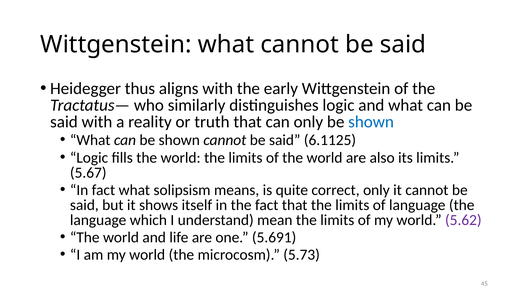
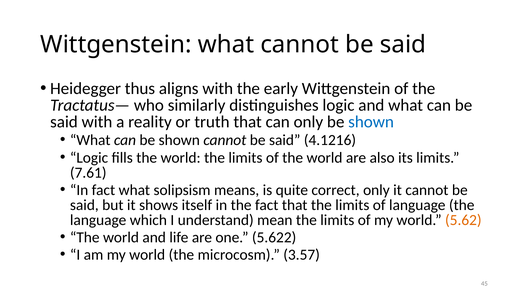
6.1125: 6.1125 -> 4.1216 (330, 140)
5.67: 5.67 -> 7.61 (88, 173)
5.62 colour: purple -> orange (463, 220)
5.691: 5.691 -> 5.622 (274, 237)
5.73: 5.73 -> 3.57 (302, 255)
